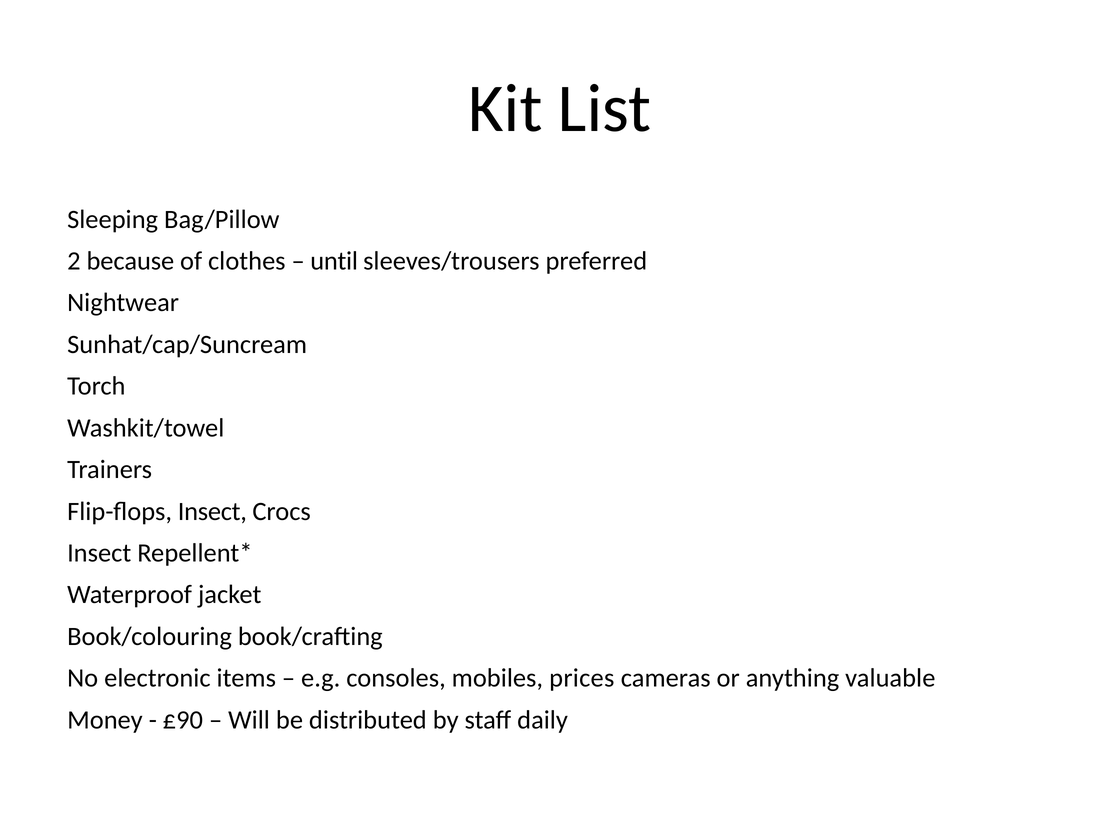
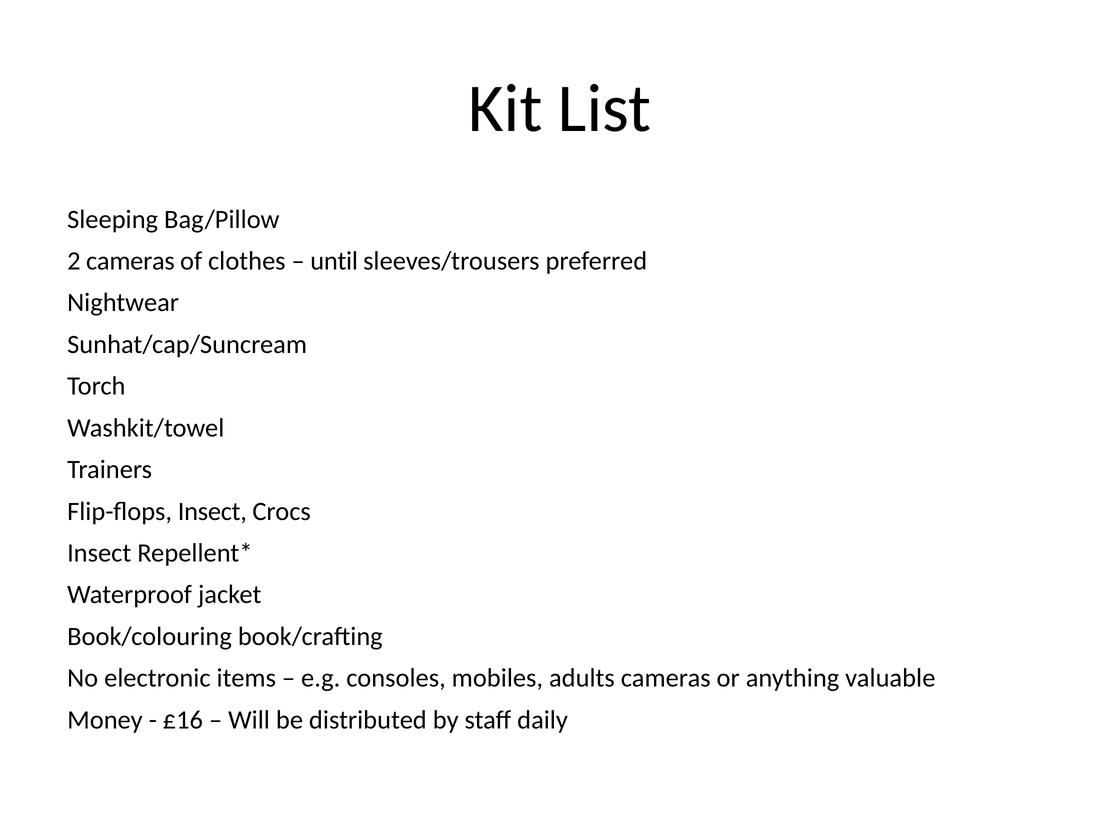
2 because: because -> cameras (130, 261)
prices: prices -> adults (582, 678)
£90: £90 -> £16 (183, 720)
